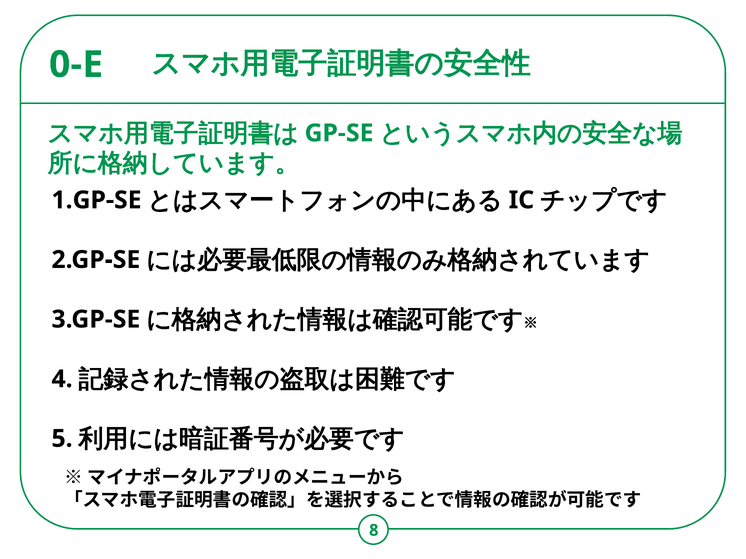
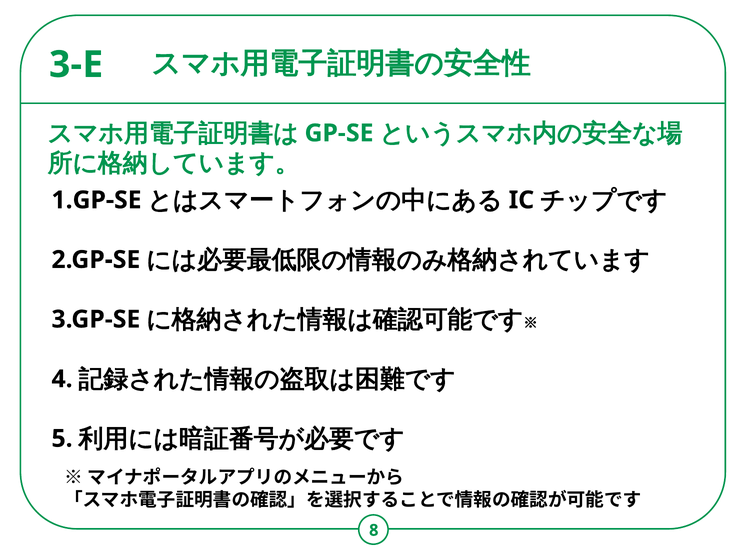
0-E: 0-E -> 3-E (76, 65)
